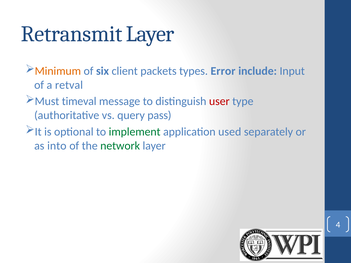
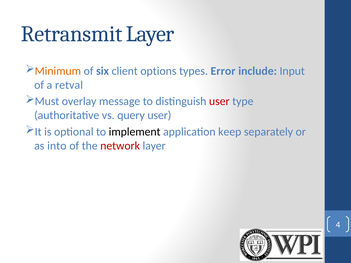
packets: packets -> options (158, 71)
timeval: timeval -> overlay (79, 101)
query pass: pass -> user (159, 115)
implement colour: green -> black (135, 132)
used: used -> keep (230, 132)
network colour: green -> red (120, 146)
